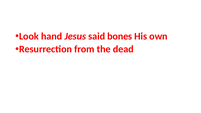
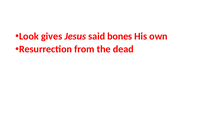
hand: hand -> gives (52, 36)
